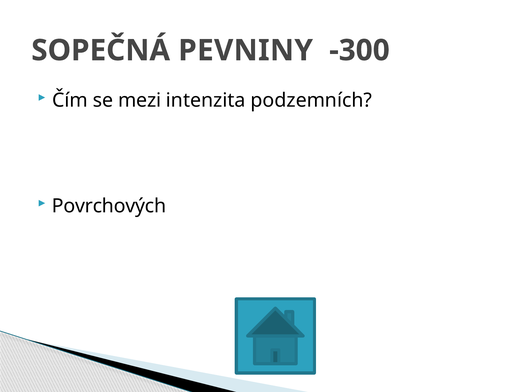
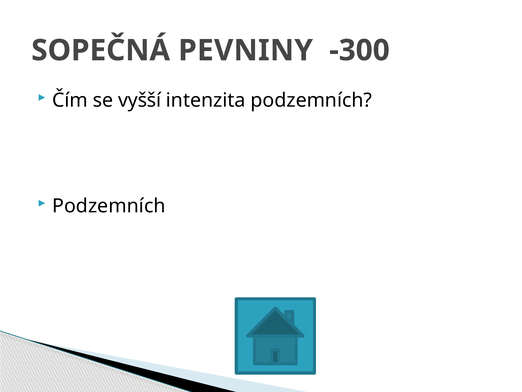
mezi: mezi -> vyšší (140, 100)
Povrchových: Povrchových -> Podzemních (109, 206)
